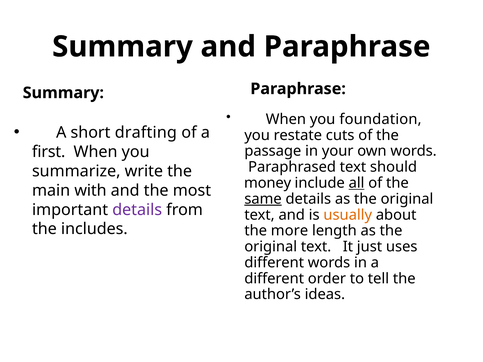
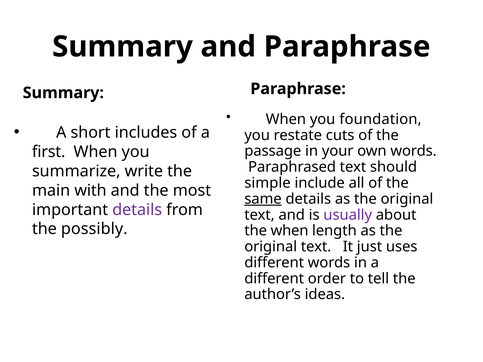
drafting: drafting -> includes (146, 133)
money: money -> simple (267, 183)
all underline: present -> none (357, 183)
usually colour: orange -> purple (348, 215)
includes: includes -> possibly (94, 229)
the more: more -> when (290, 231)
